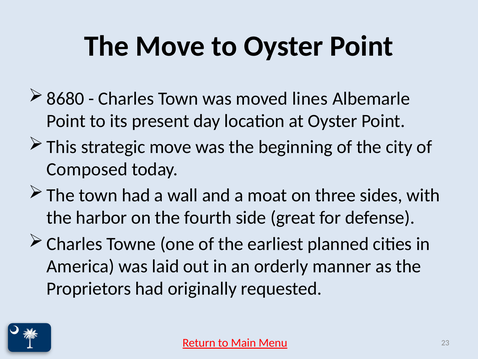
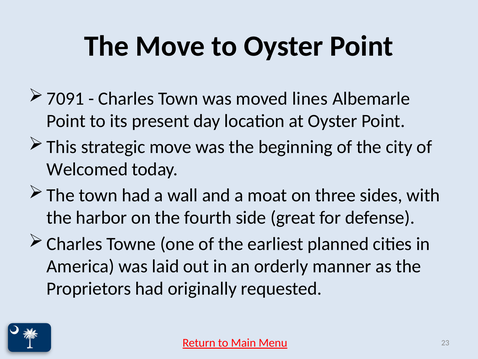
8680: 8680 -> 7091 (65, 98)
Composed: Composed -> Welcomed (87, 169)
